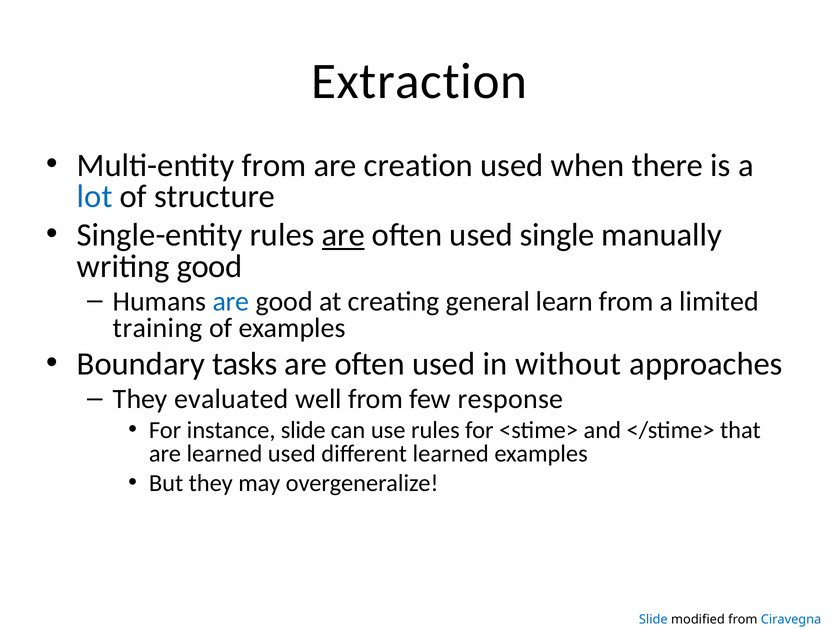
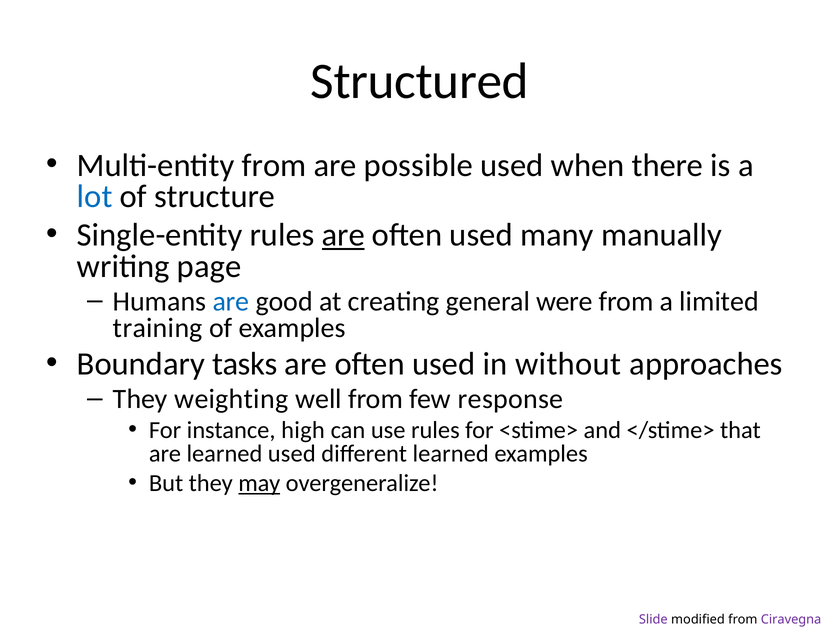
Extraction: Extraction -> Structured (420, 81)
creation: creation -> possible (418, 165)
single: single -> many (557, 235)
writing good: good -> page (209, 266)
learn: learn -> were (564, 301)
evaluated: evaluated -> weighting (231, 399)
instance slide: slide -> high (303, 430)
may underline: none -> present (259, 483)
Slide colour: blue -> purple (653, 620)
Ciravegna colour: blue -> purple (791, 620)
